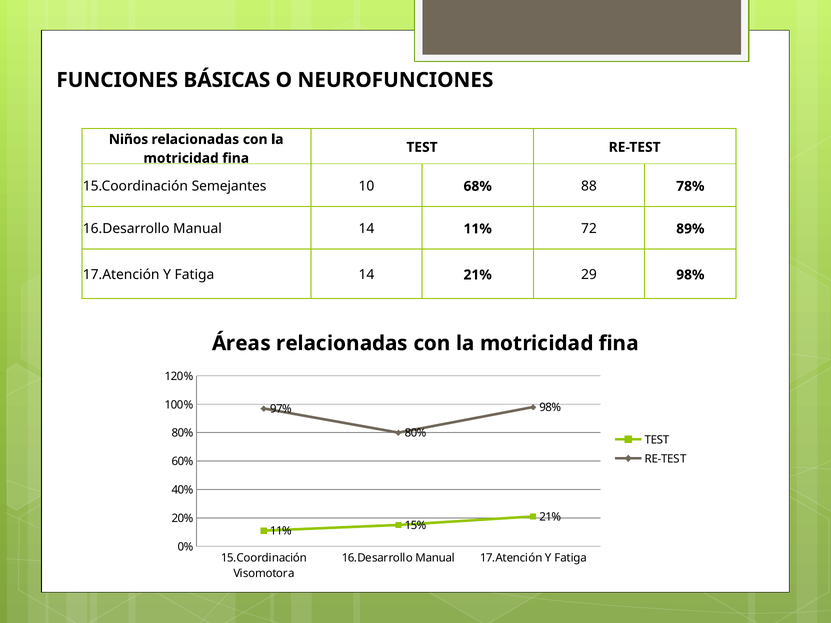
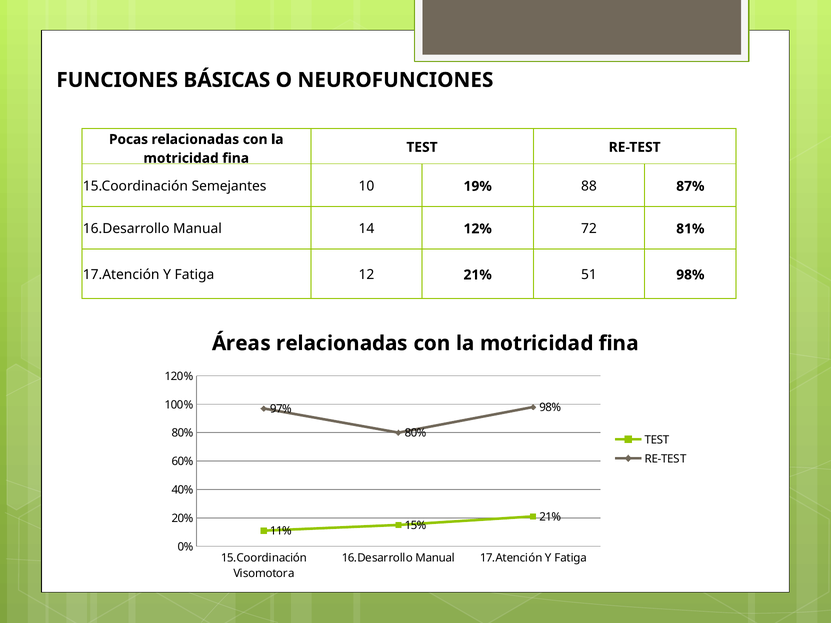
Niños: Niños -> Pocas (128, 139)
68%: 68% -> 19% (478, 186)
78%: 78% -> 87% (690, 186)
14 11%: 11% -> 12% (478, 229)
89%: 89% -> 81% (690, 229)
Fatiga 14: 14 -> 12 (366, 275)
29: 29 -> 51 (589, 275)
